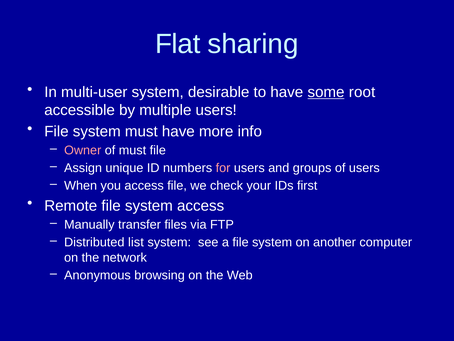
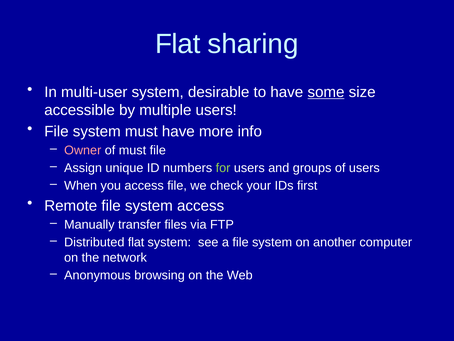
root: root -> size (362, 92)
for colour: pink -> light green (223, 168)
Distributed list: list -> flat (136, 242)
